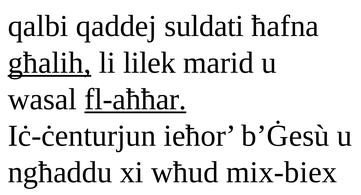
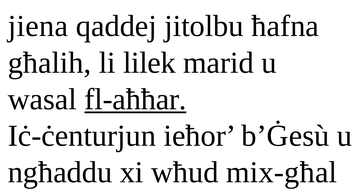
qalbi: qalbi -> jiena (38, 26)
suldati: suldati -> jitolbu (204, 26)
għalih underline: present -> none (49, 63)
mix-biex: mix-biex -> mix-għal (282, 172)
